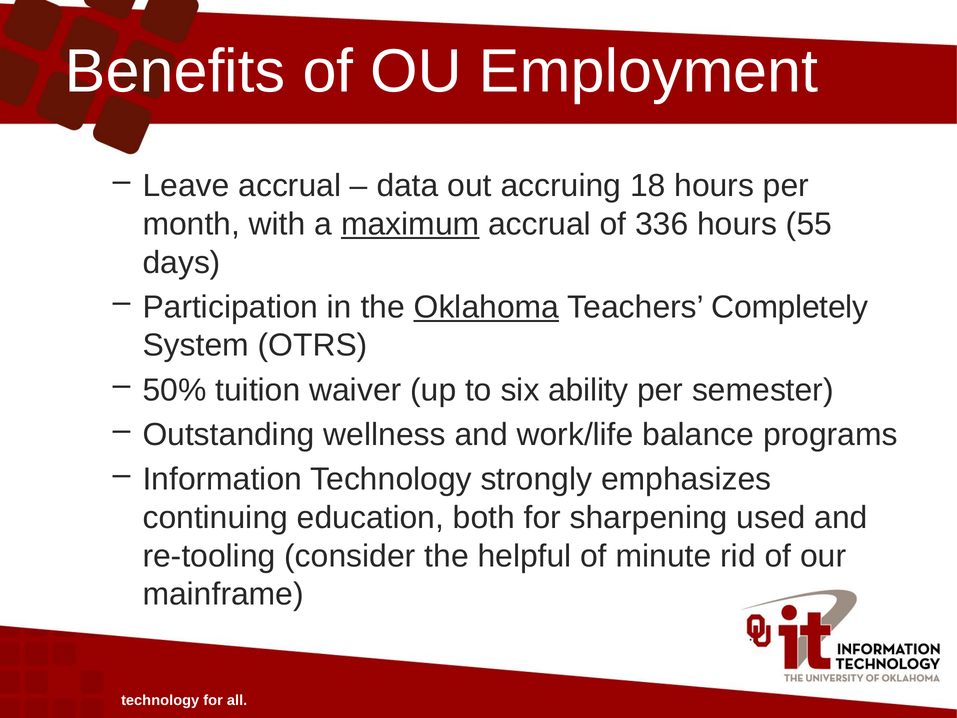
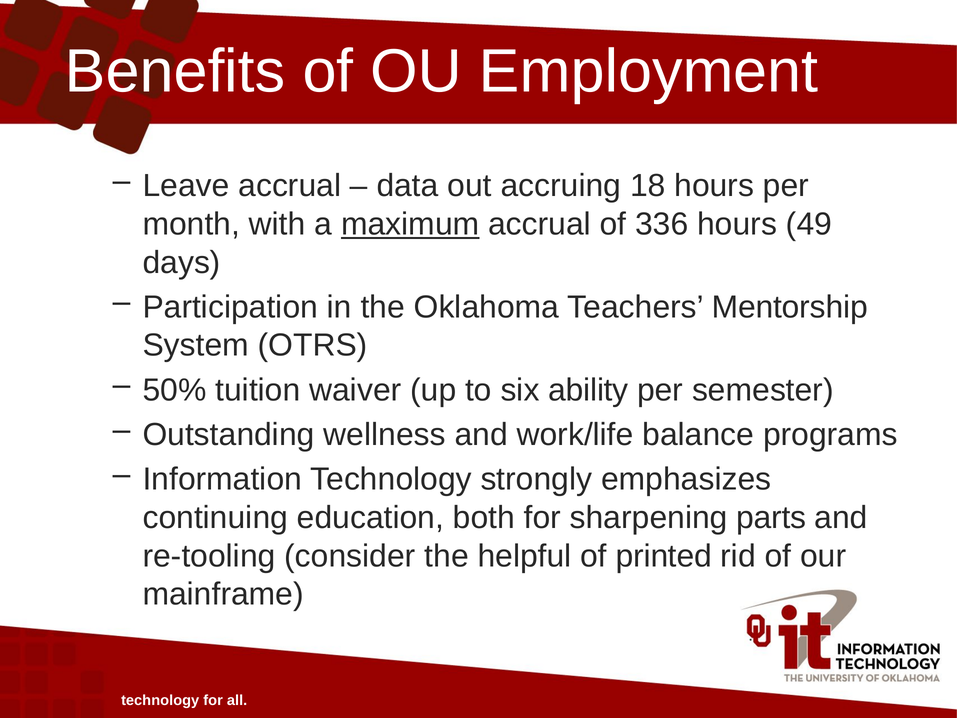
55: 55 -> 49 (809, 224)
Oklahoma underline: present -> none (486, 307)
Completely: Completely -> Mentorship (790, 307)
used: used -> parts (771, 518)
minute: minute -> printed (664, 556)
